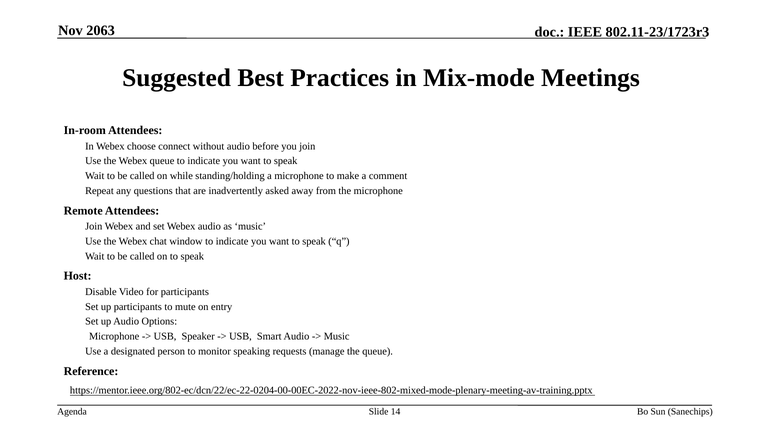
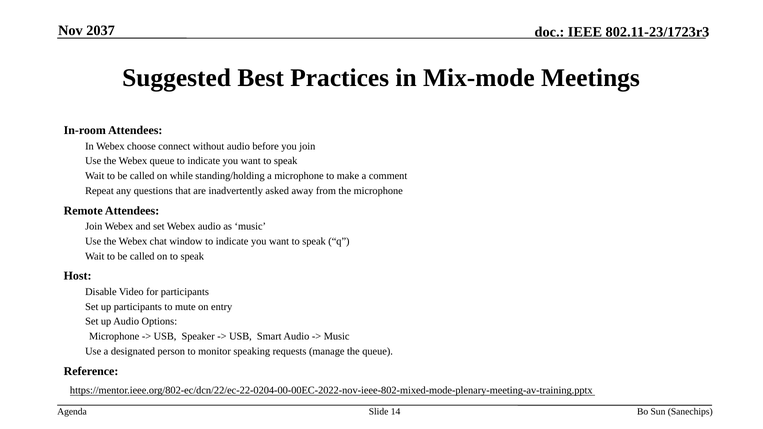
2063: 2063 -> 2037 (101, 30)
